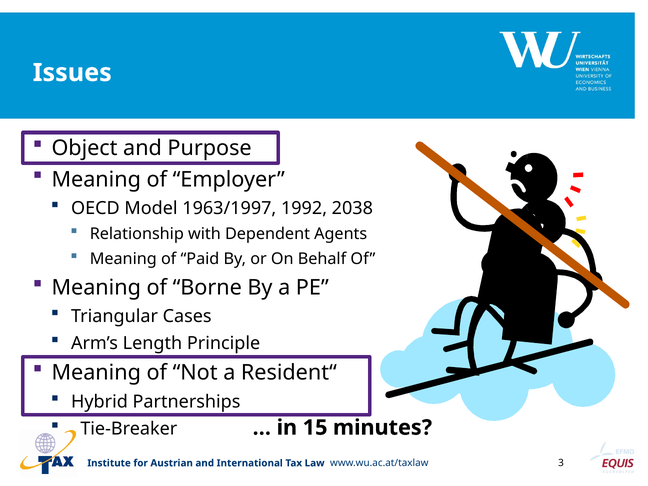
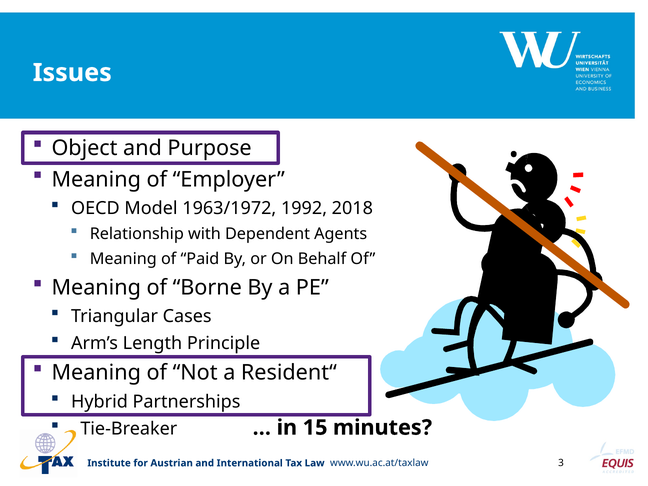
1963/1997: 1963/1997 -> 1963/1972 (229, 208)
2038: 2038 -> 2018 (352, 208)
